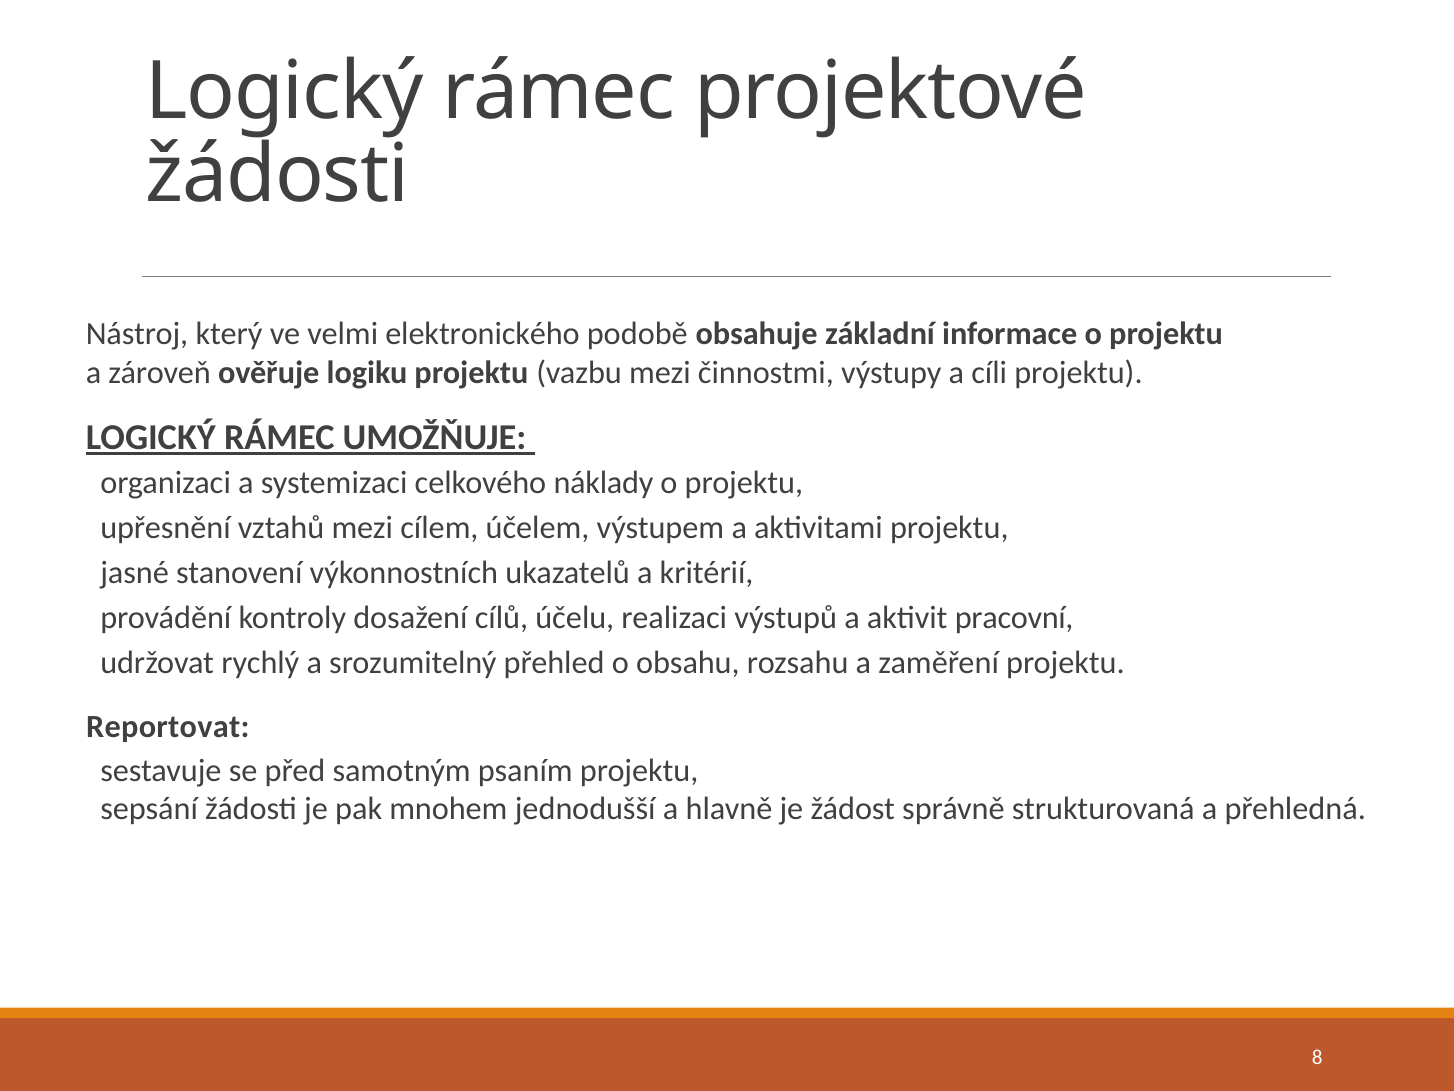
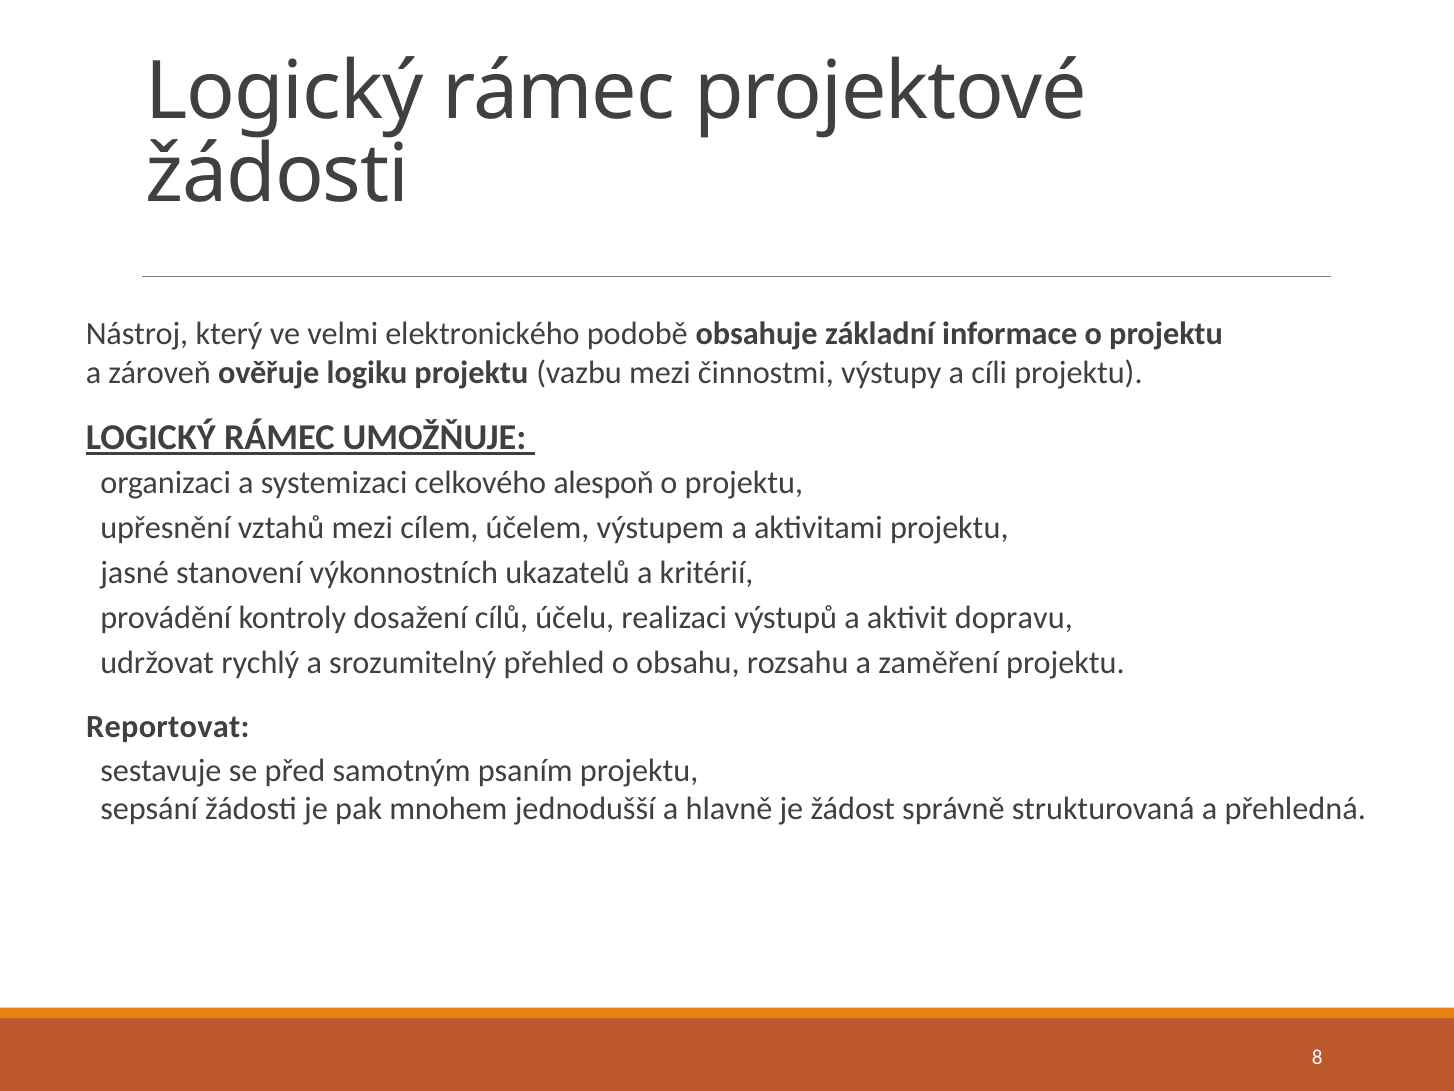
náklady: náklady -> alespoň (604, 483)
pracovní: pracovní -> dopravu (1014, 617)
